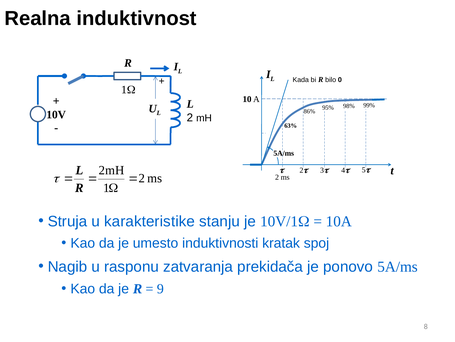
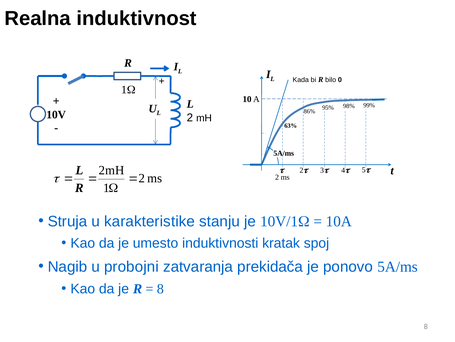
rasponu: rasponu -> probojni (131, 266)
9: 9 -> 8 (160, 288)
